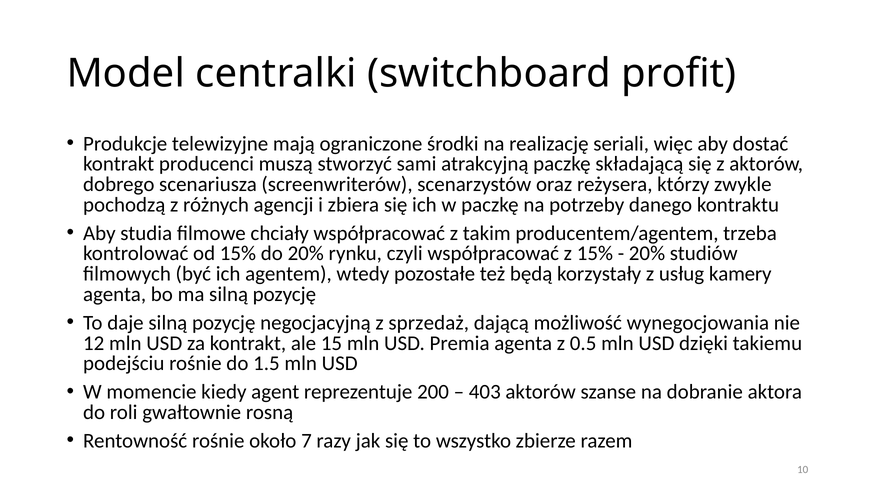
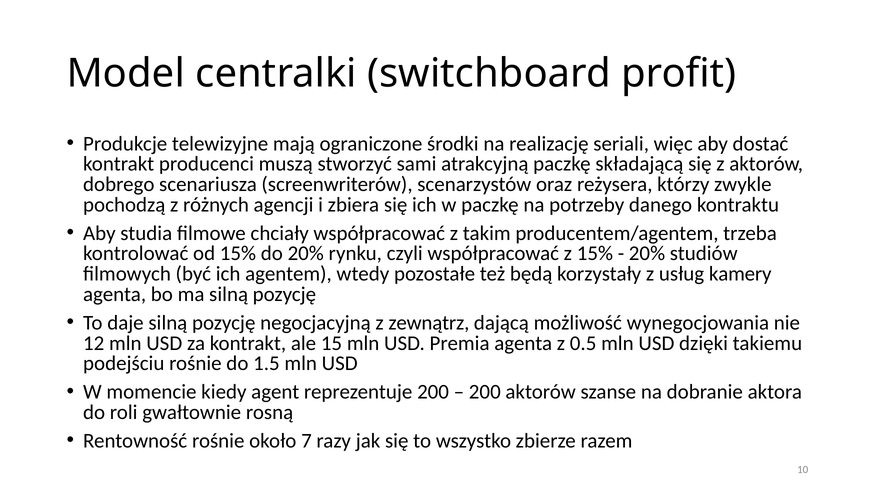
sprzedaż: sprzedaż -> zewnątrz (429, 323)
403: 403 -> 200 (485, 392)
